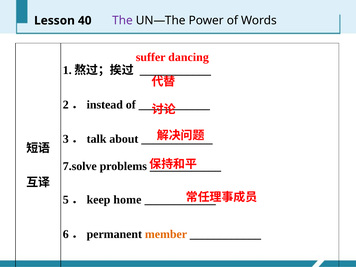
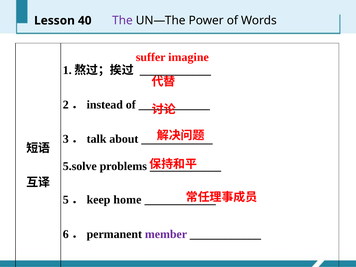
dancing: dancing -> imagine (189, 57)
7.solve: 7.solve -> 5.solve (80, 166)
member colour: orange -> purple (166, 234)
